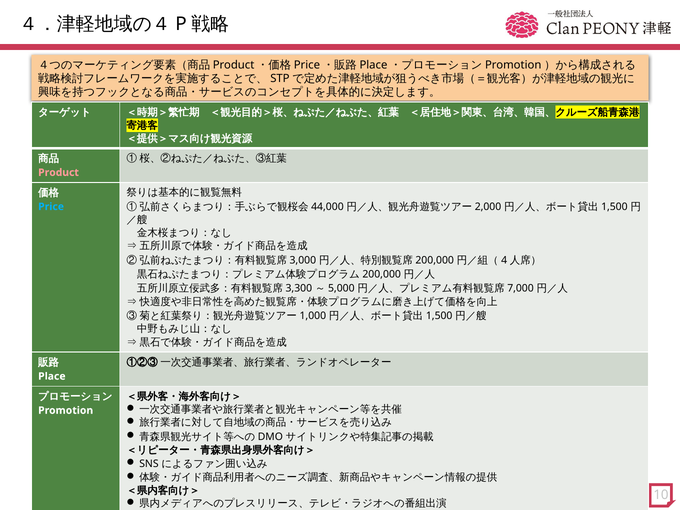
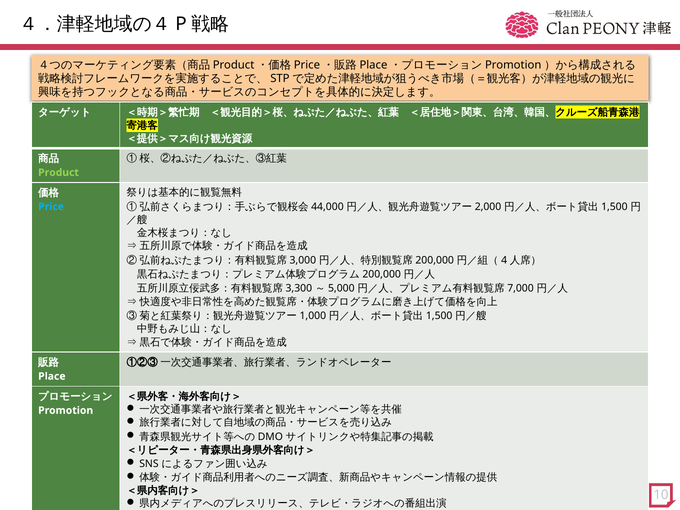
Product colour: pink -> light green (59, 172)
